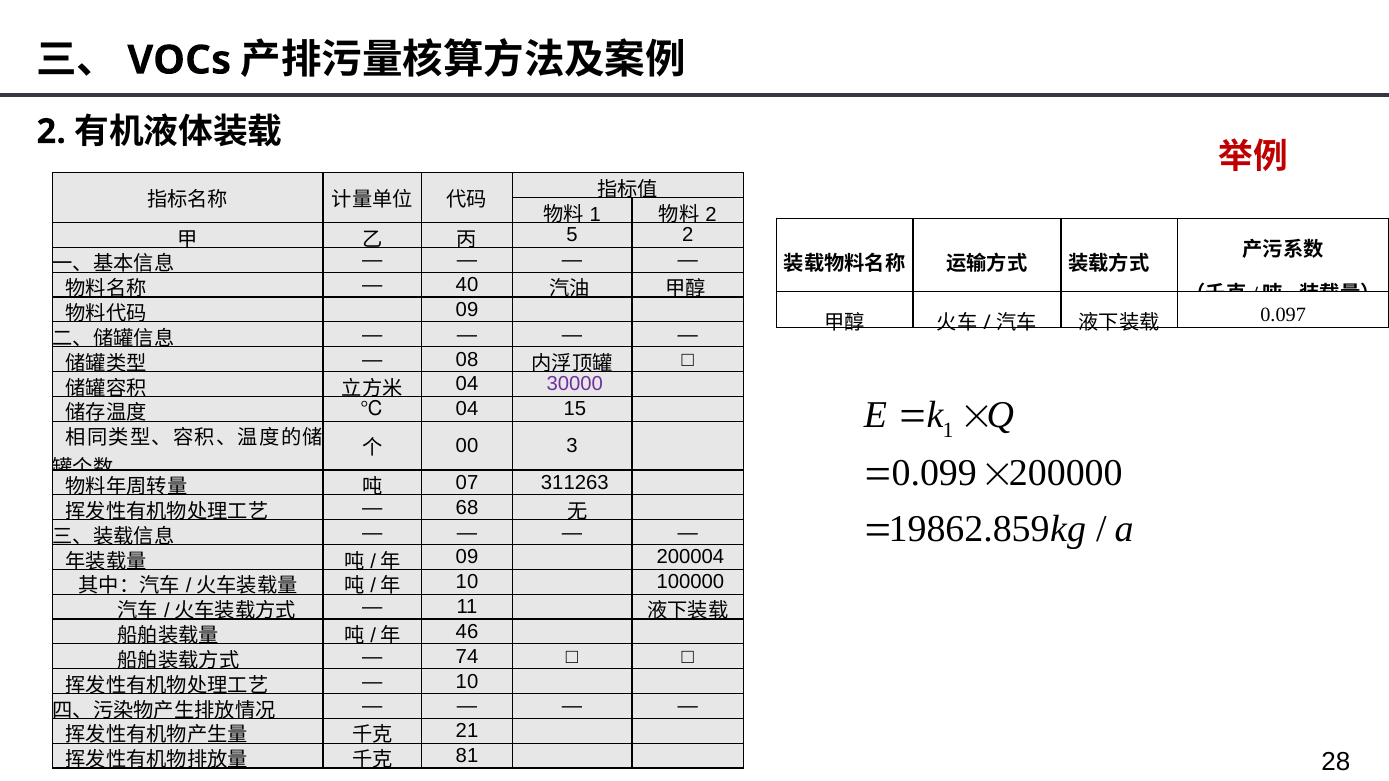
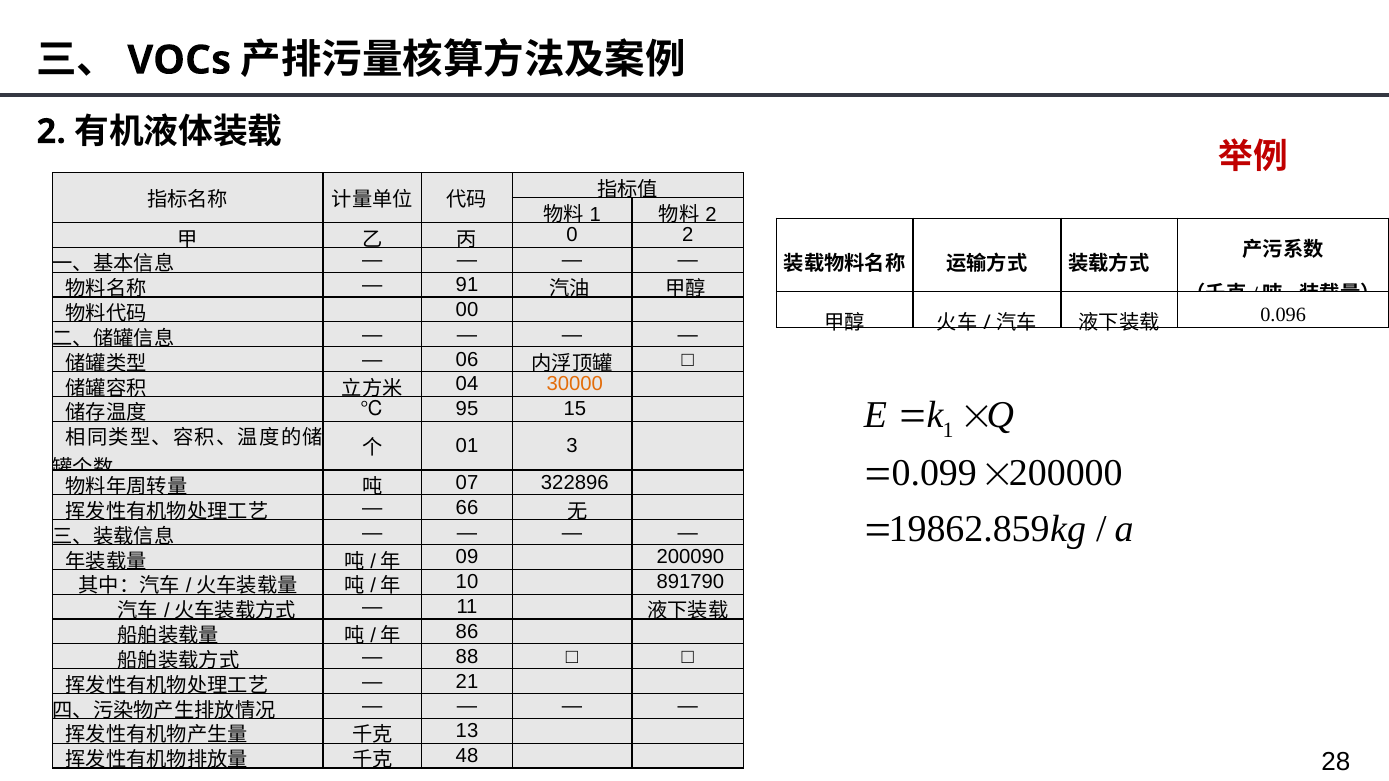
5: 5 -> 0 (572, 235)
40: 40 -> 91 (467, 285)
09: 09 -> 00 (467, 310)
0.097: 0.097 -> 0.096 (1283, 315)
08: 08 -> 06 (467, 360)
30000 colour: purple -> orange (575, 384)
04: 04 -> 95 (467, 409)
00: 00 -> 01 (467, 446)
311263: 311263 -> 322896 (575, 483)
68: 68 -> 66 (467, 508)
200004: 200004 -> 200090 (690, 557)
100000: 100000 -> 891790 (690, 582)
46: 46 -> 86 (467, 632)
74: 74 -> 88 (467, 657)
10: 10 -> 21 (467, 682)
21: 21 -> 13 (467, 731)
81: 81 -> 48 (467, 756)
